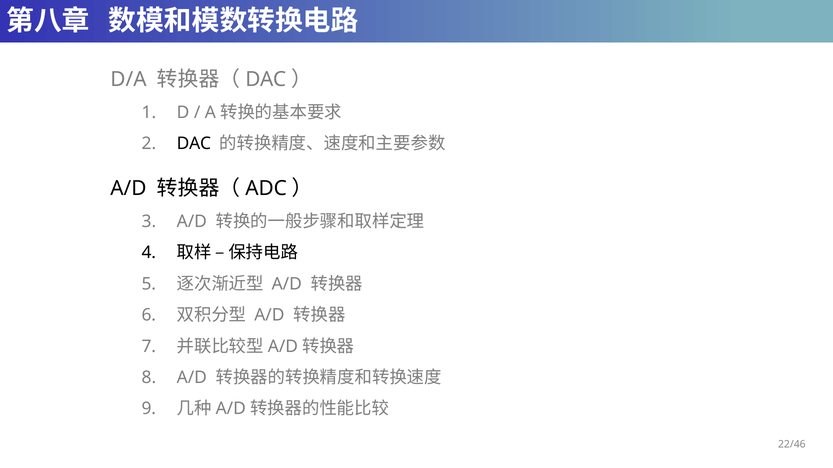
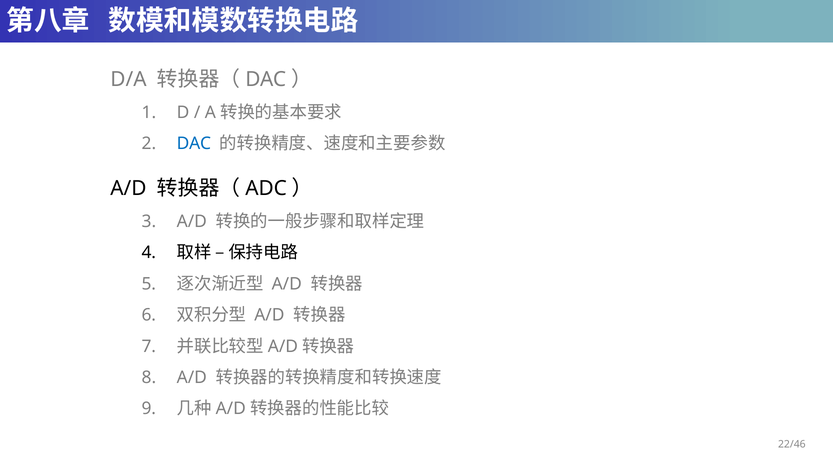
DAC colour: black -> blue (194, 144)
